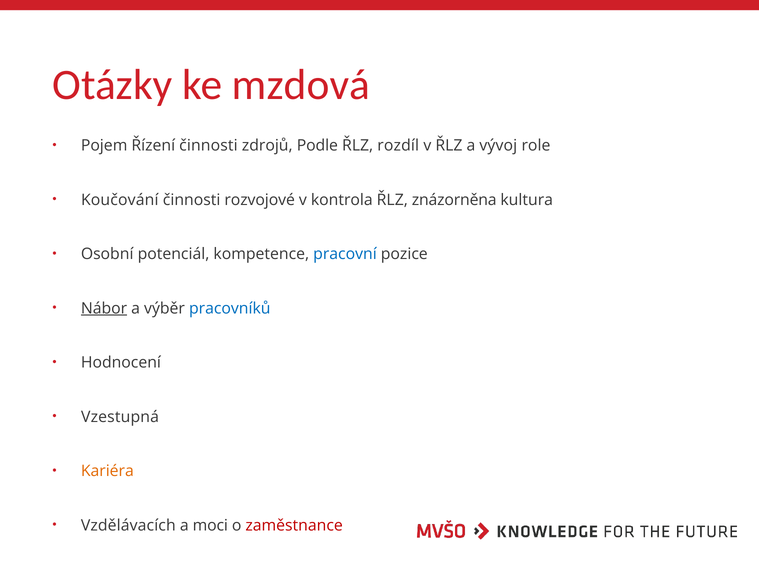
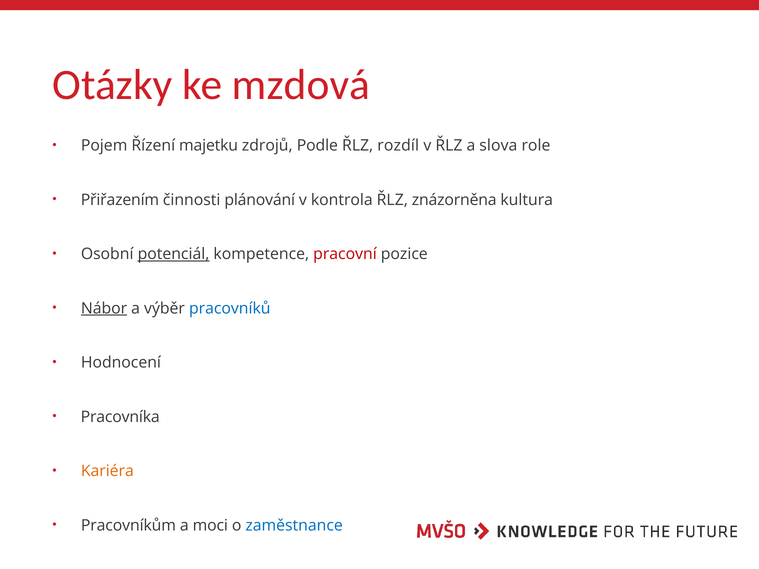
Řízení činnosti: činnosti -> majetku (209, 146)
vývoj: vývoj -> slova (498, 146)
Koučování: Koučování -> Přiřazením (120, 200)
rozvojové: rozvojové -> plánování (260, 200)
potenciál underline: none -> present (173, 254)
pracovní colour: blue -> red (345, 254)
Vzestupná: Vzestupná -> Pracovníka (120, 417)
Vzdělávacích: Vzdělávacích -> Pracovníkům (128, 526)
zaměstnance colour: red -> blue (294, 526)
